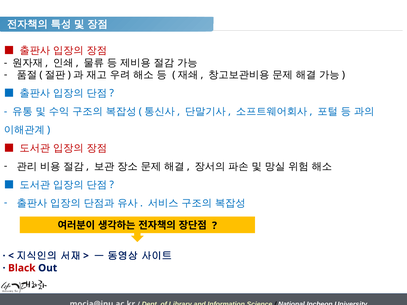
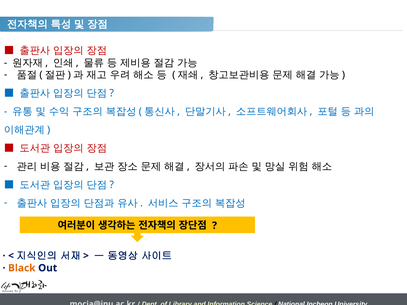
Black colour: red -> orange (22, 268)
